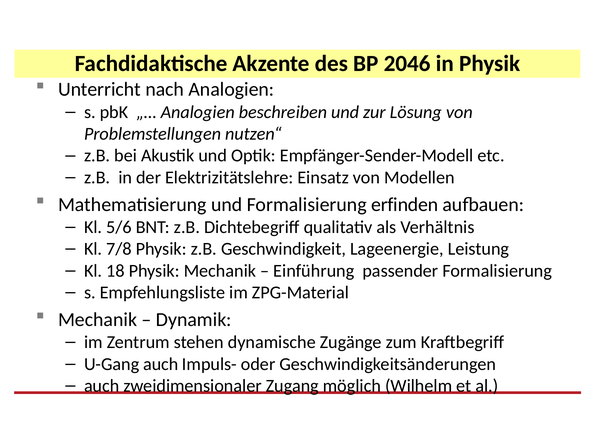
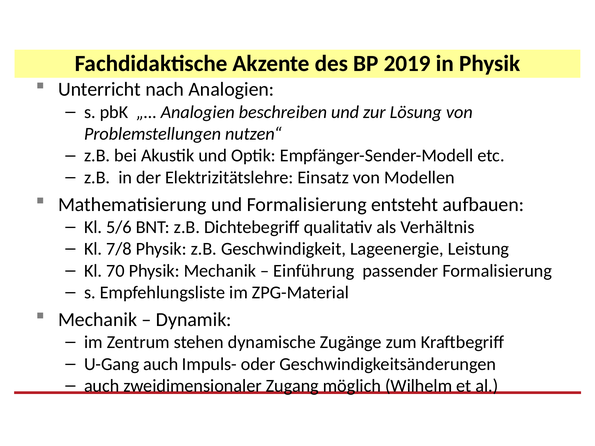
2046: 2046 -> 2019 (407, 63)
erfinden: erfinden -> entsteht (405, 205)
18: 18 -> 70 (115, 271)
